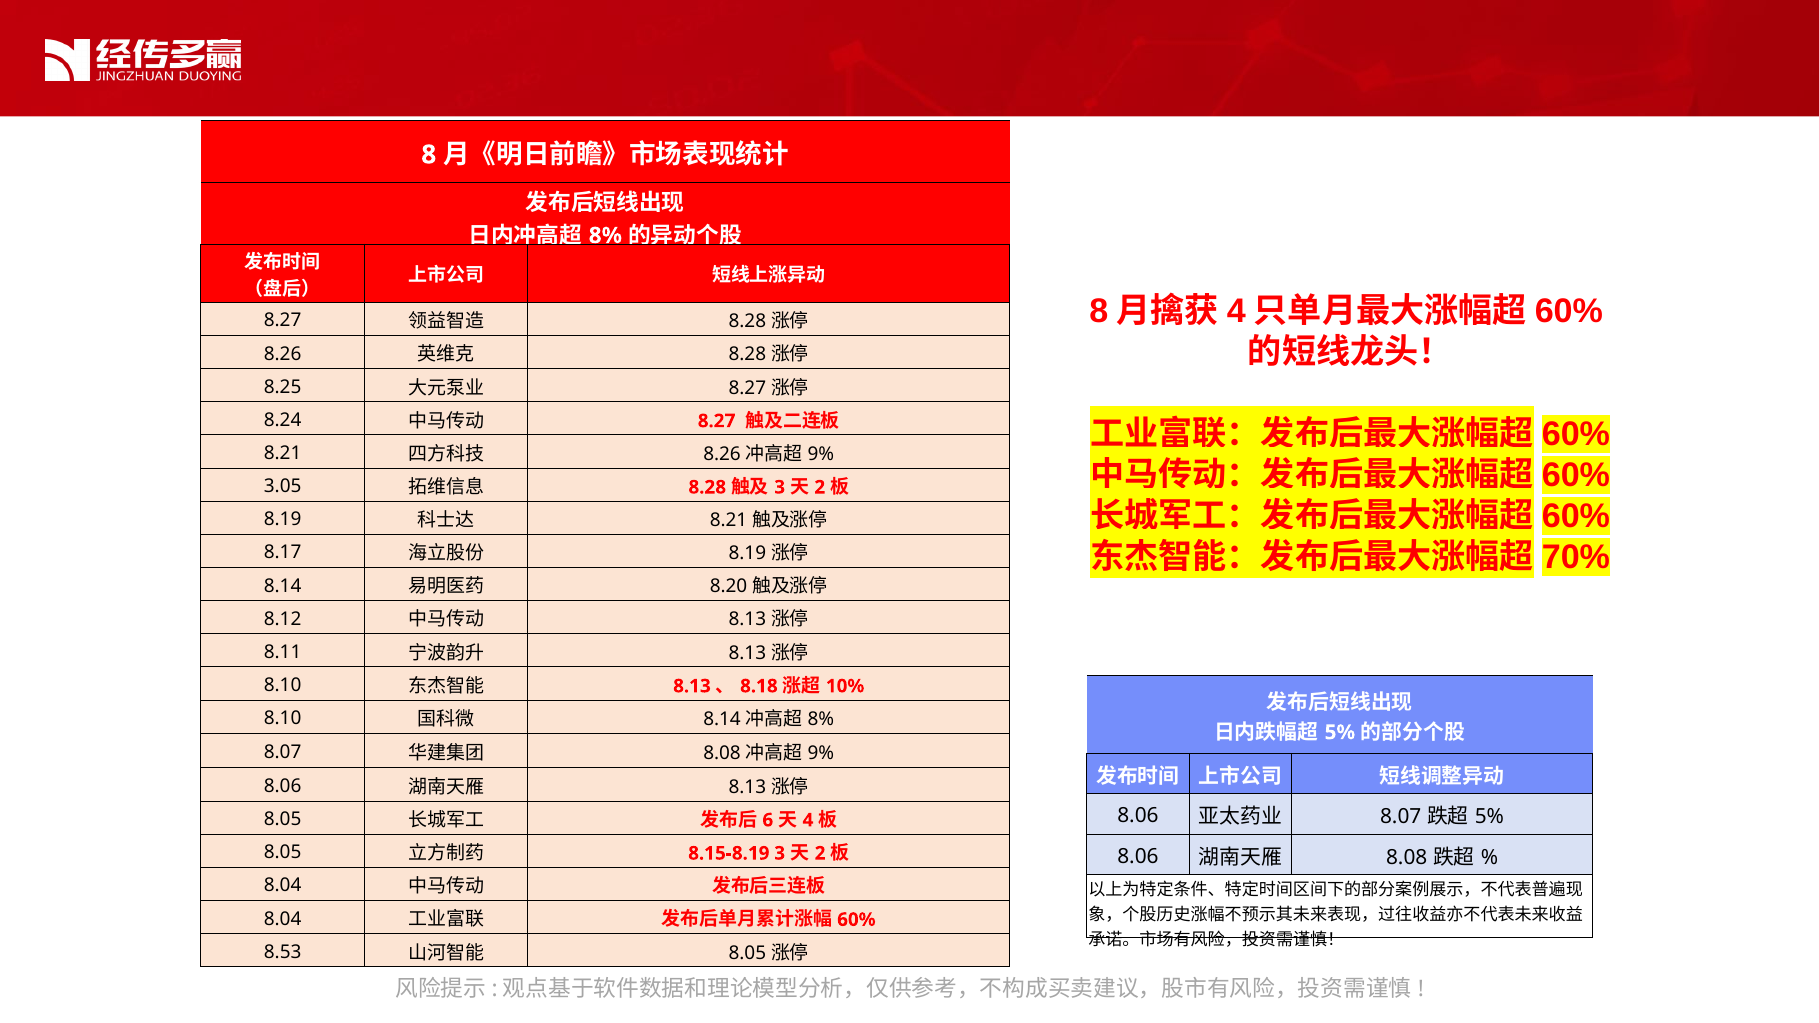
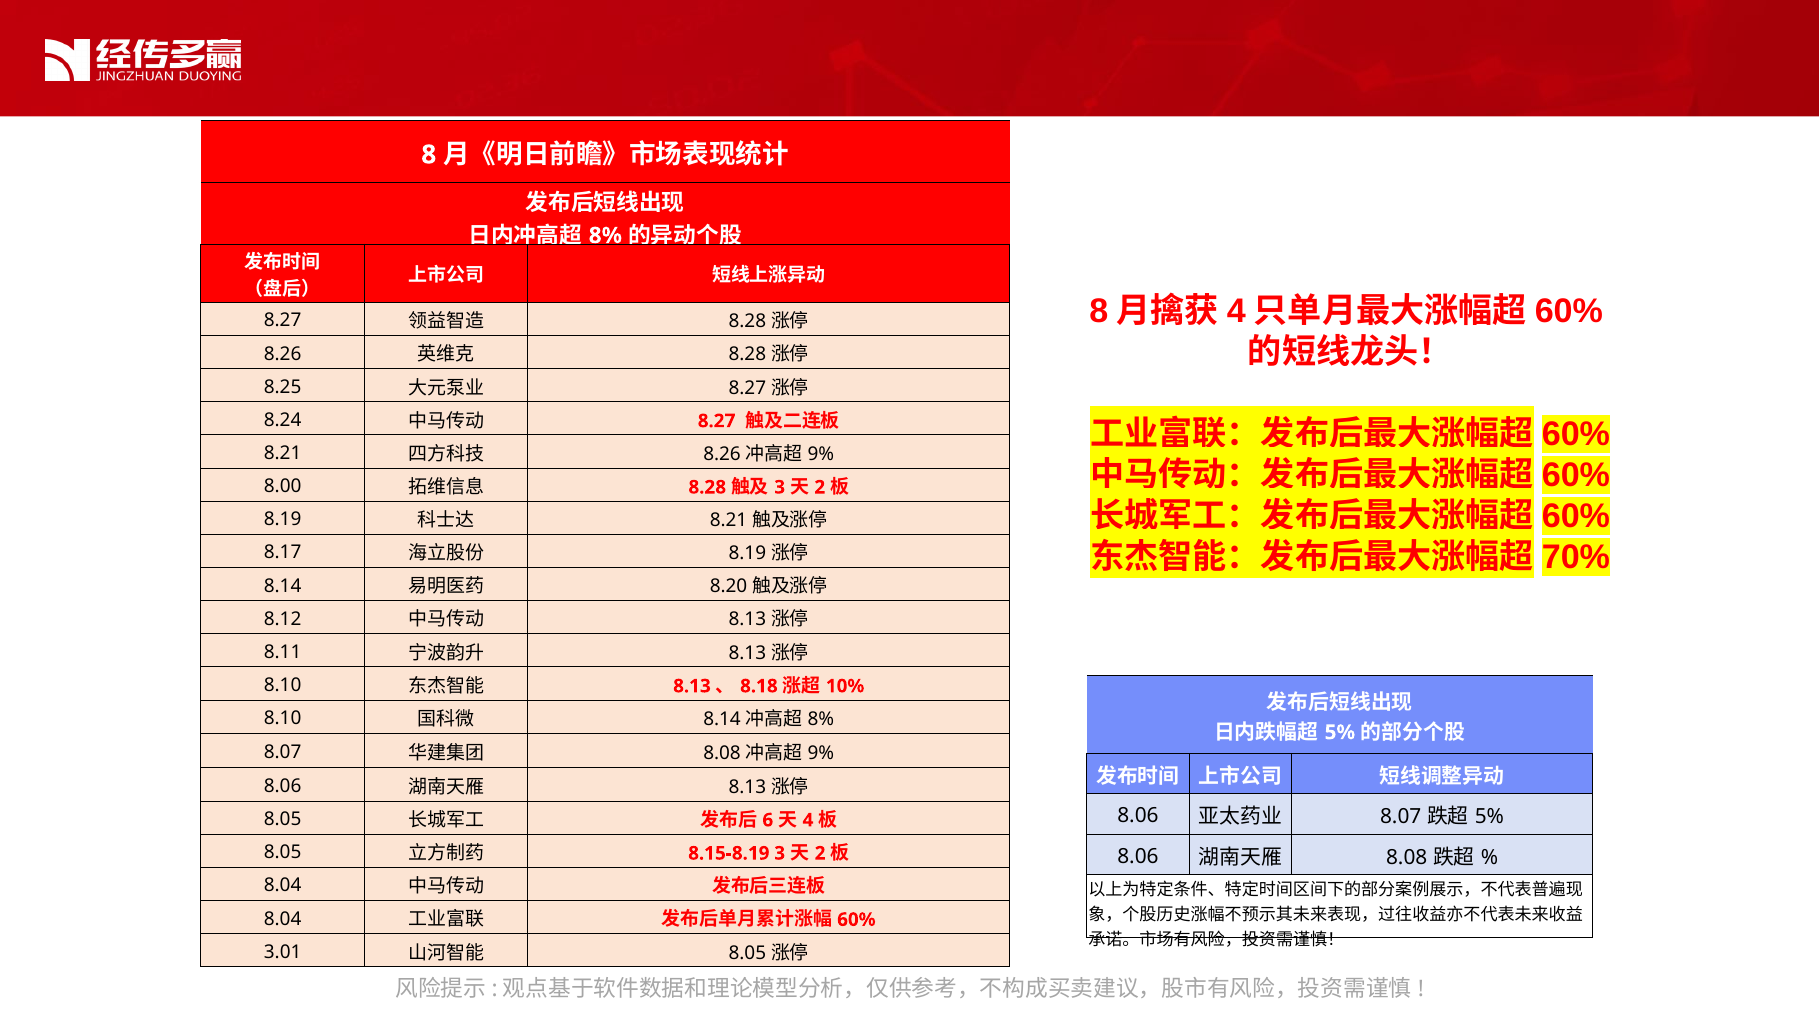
3.05: 3.05 -> 8.00 (283, 487)
8.53: 8.53 -> 3.01 (283, 952)
